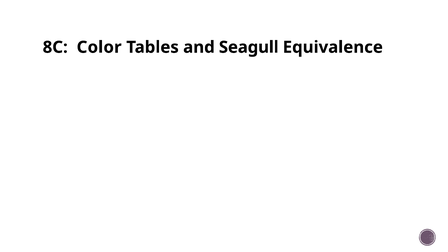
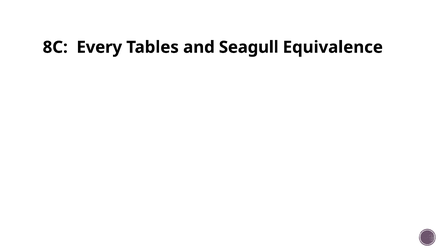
Color: Color -> Every (99, 47)
